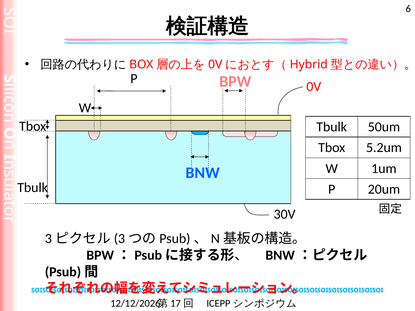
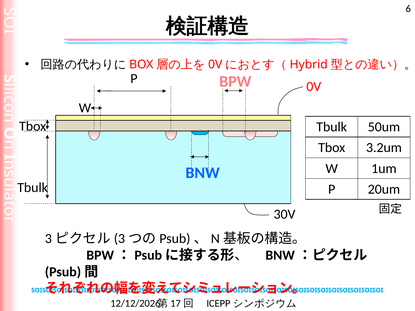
5.2um: 5.2um -> 3.2um (384, 148)
